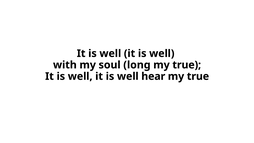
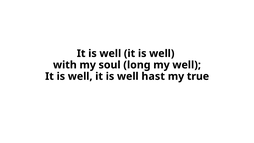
true: true -> well (187, 65)
hear: hear -> hast (153, 76)
